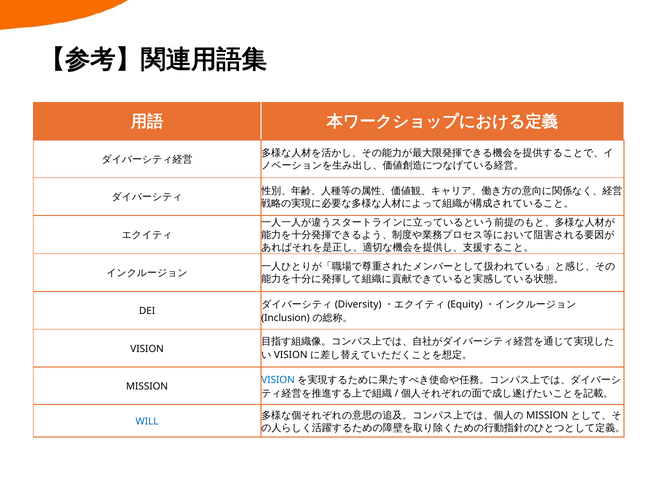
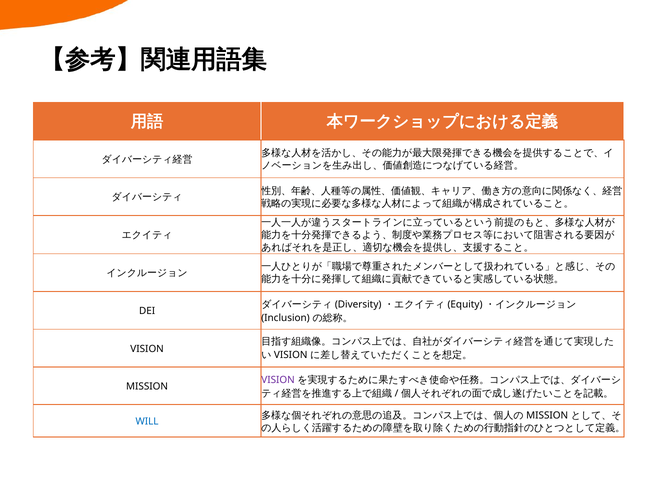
VISION colour: blue -> purple (278, 380)
